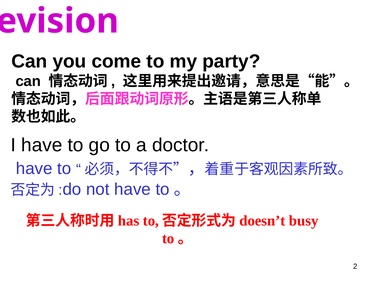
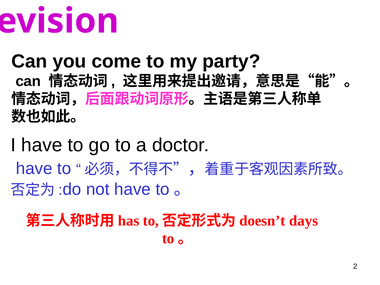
busy: busy -> days (304, 221)
